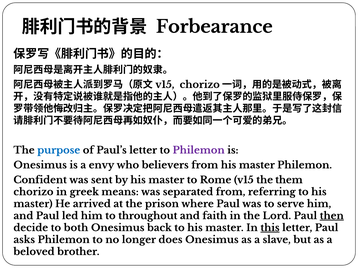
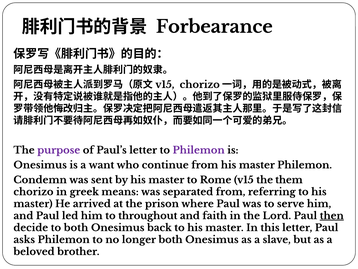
purpose colour: blue -> purple (59, 150)
envy: envy -> want (101, 165)
believers: believers -> continue (165, 165)
Confident: Confident -> Condemn (40, 180)
this underline: present -> none (270, 227)
longer does: does -> both (171, 239)
